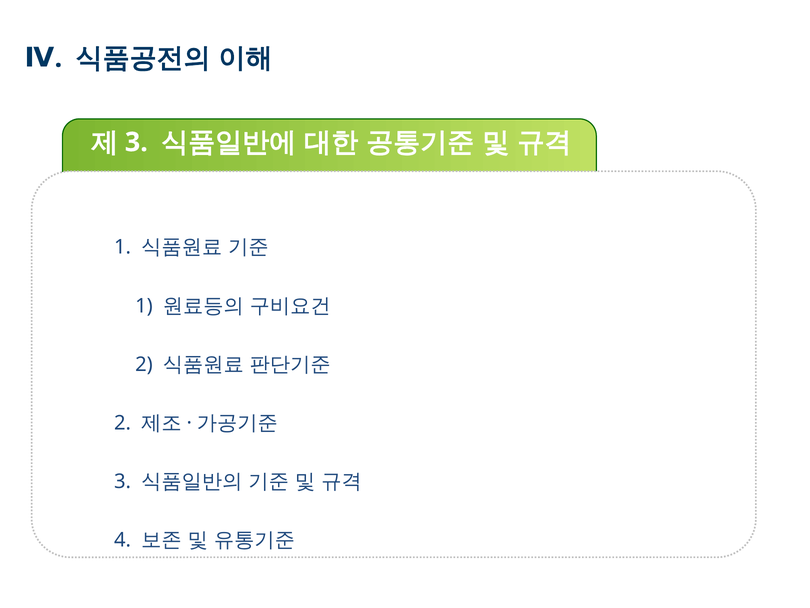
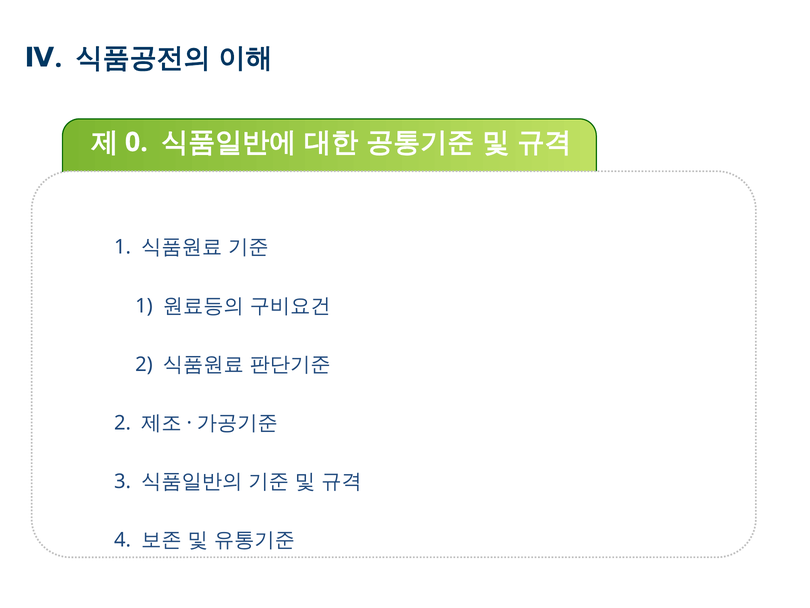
3: 3 -> 0 (136, 142)
